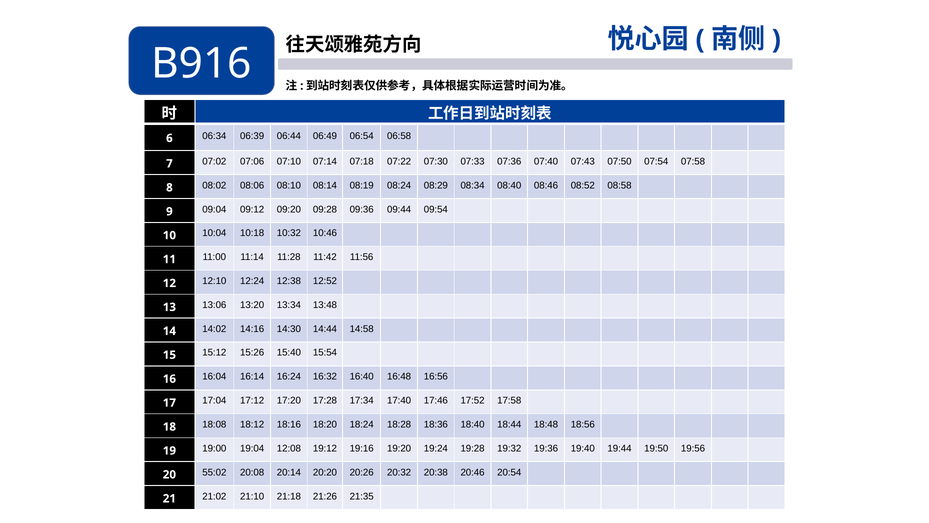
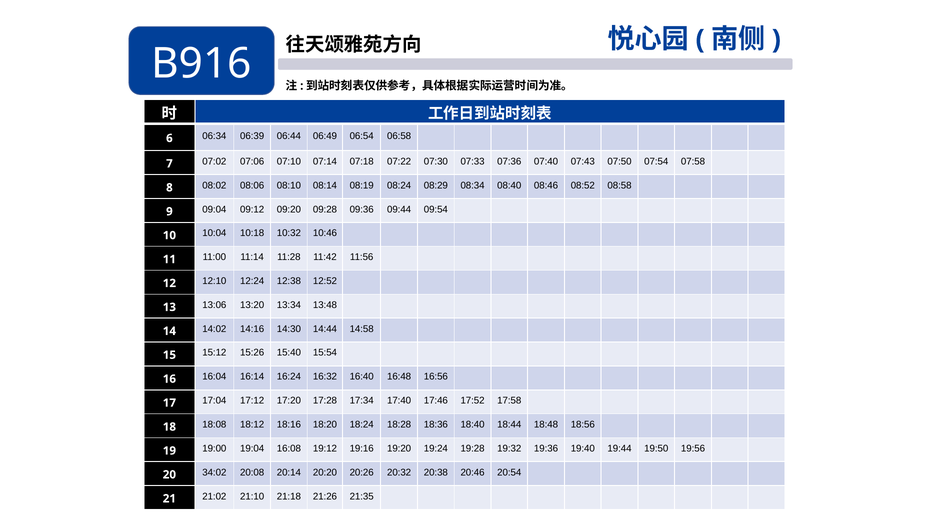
12:08: 12:08 -> 16:08 (289, 448)
55:02: 55:02 -> 34:02 (214, 472)
